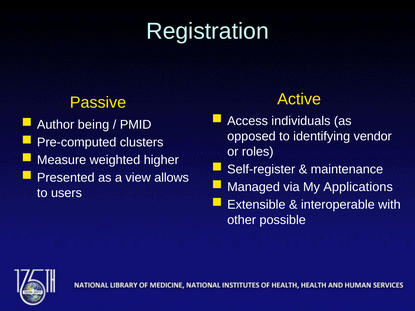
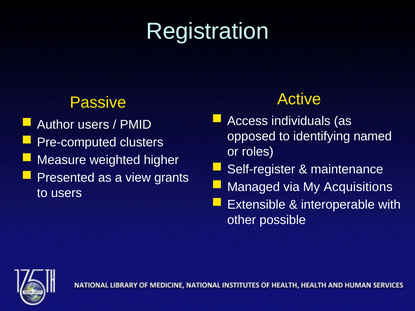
Author being: being -> users (93, 125)
vendor: vendor -> named (373, 136)
allows: allows -> grants (172, 178)
Applications: Applications -> Acquisitions (358, 187)
